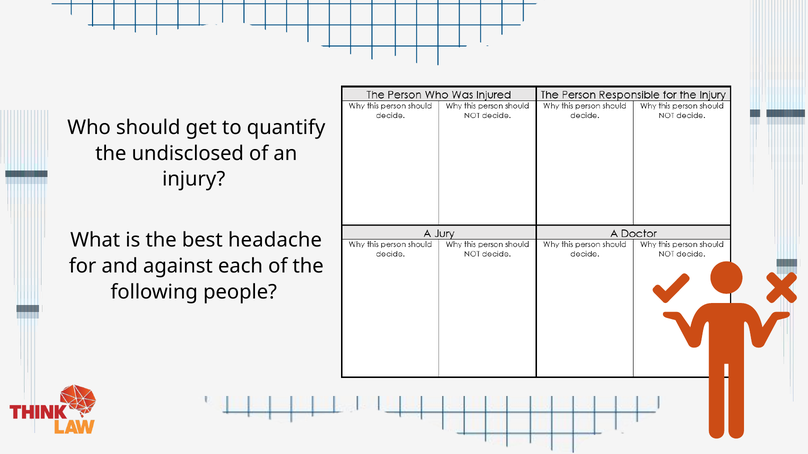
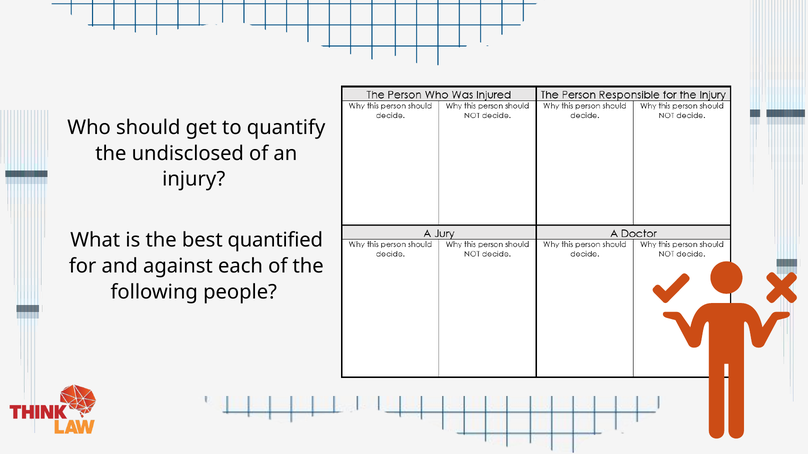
headache: headache -> quantified (275, 240)
